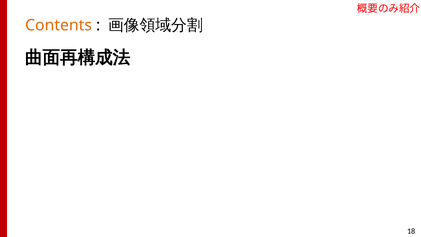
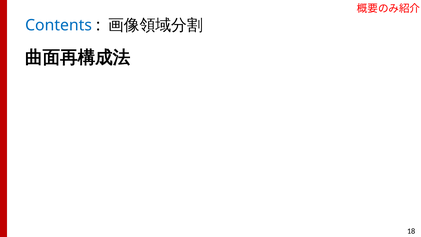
Contents colour: orange -> blue (59, 25)
